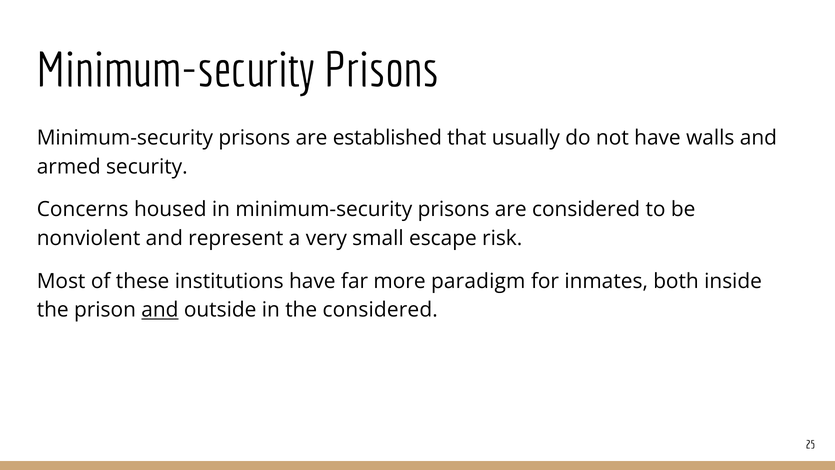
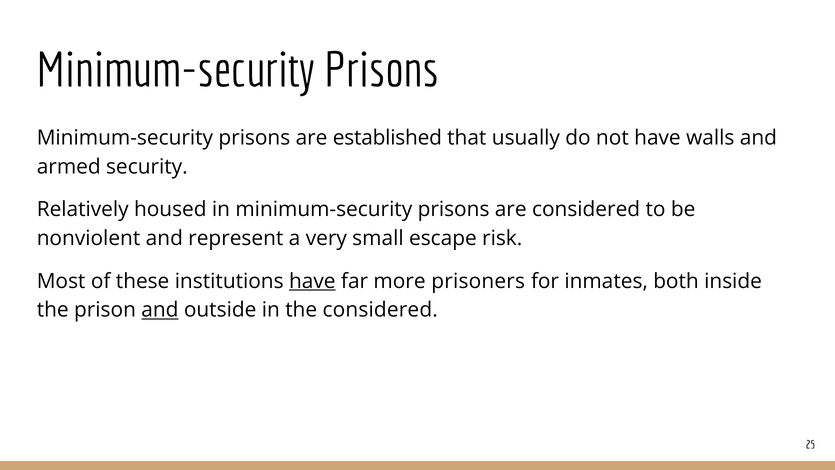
Concerns: Concerns -> Relatively (83, 209)
have underline: none -> present (312, 281)
paradigm: paradigm -> prisoners (478, 281)
